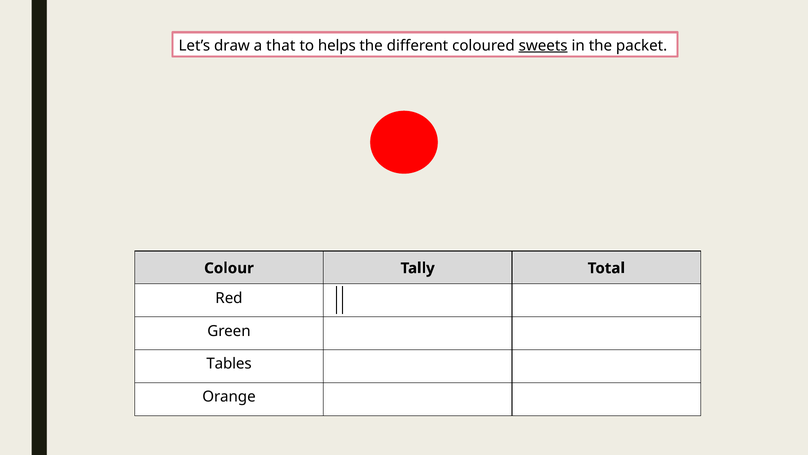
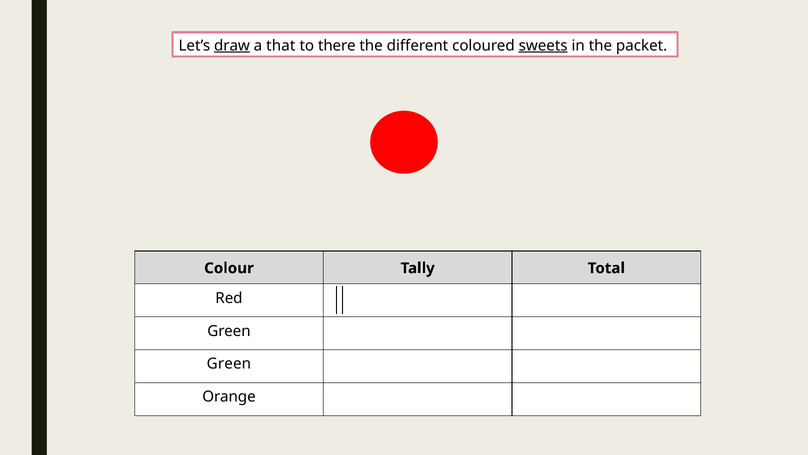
draw underline: none -> present (232, 45)
helps: helps -> there (337, 45)
Tables: Tables -> Green (229, 364)
